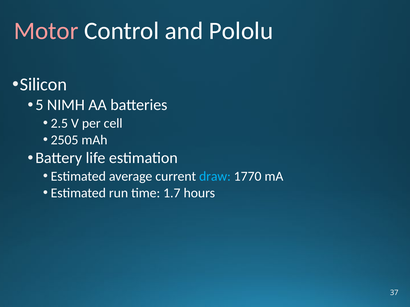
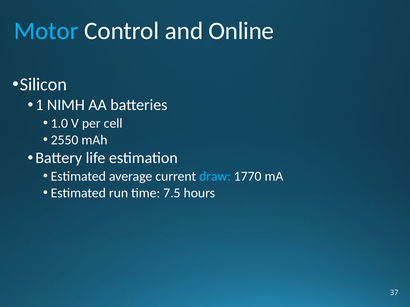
Motor colour: pink -> light blue (46, 31)
Pololu: Pololu -> Online (241, 31)
5: 5 -> 1 (39, 105)
2.5: 2.5 -> 1.0 (59, 123)
2505: 2505 -> 2550 (65, 140)
1.7: 1.7 -> 7.5 (172, 193)
